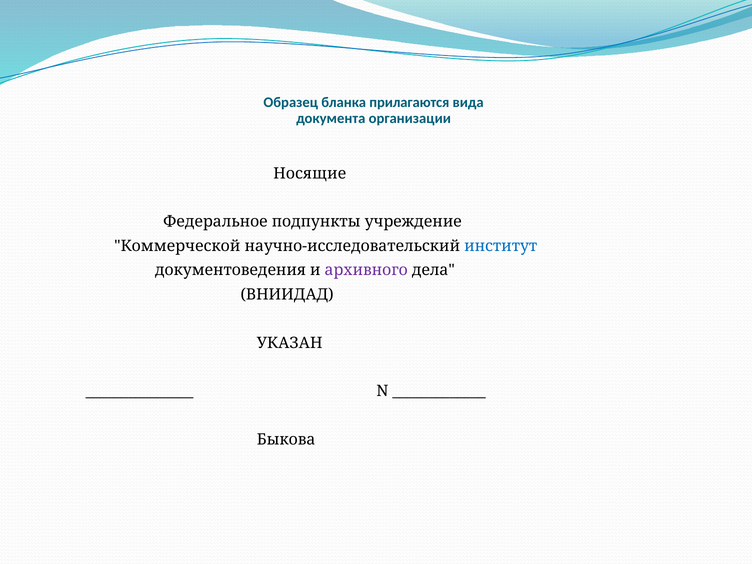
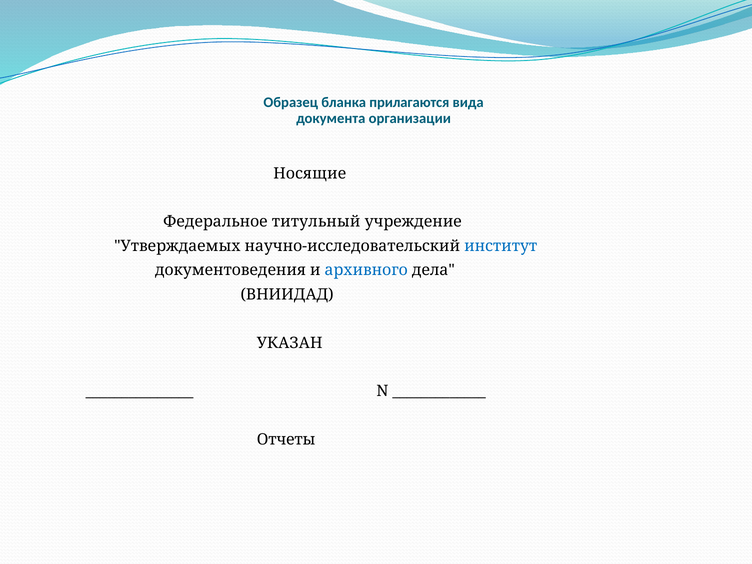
подпункты: подпункты -> титульный (316, 222)
Коммерческой: Коммерческой -> Утверждаемых (177, 246)
архивного colour: purple -> blue (366, 270)
Быкова: Быкова -> Отчеты (286, 440)
